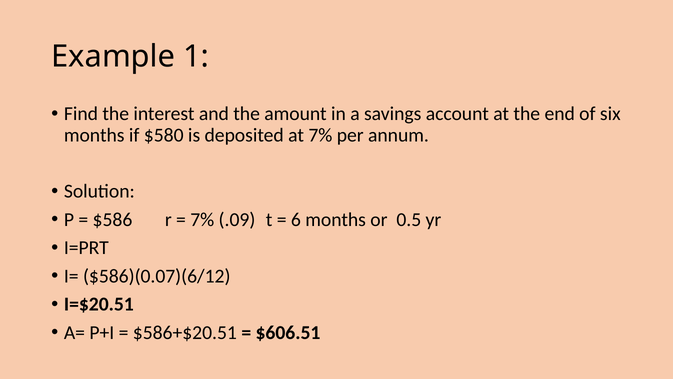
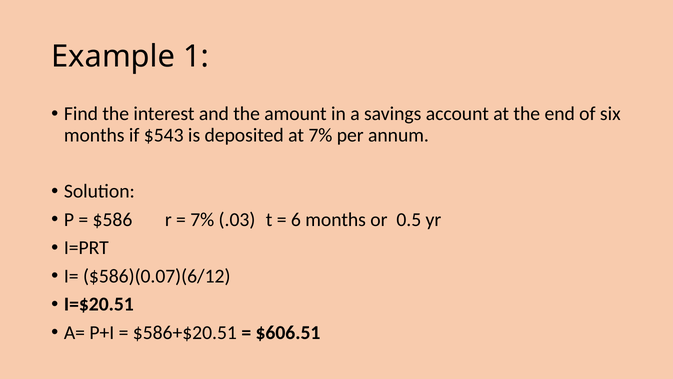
$580: $580 -> $543 (164, 135)
.09: .09 -> .03 (237, 219)
